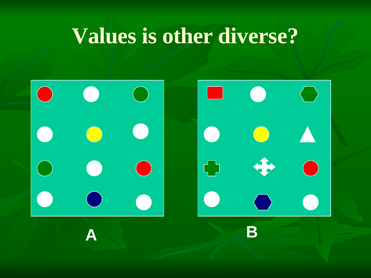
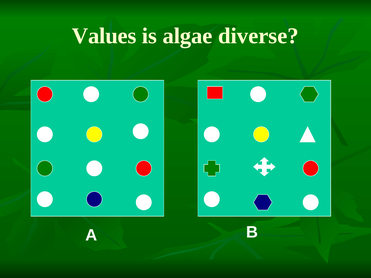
other: other -> algae (188, 36)
